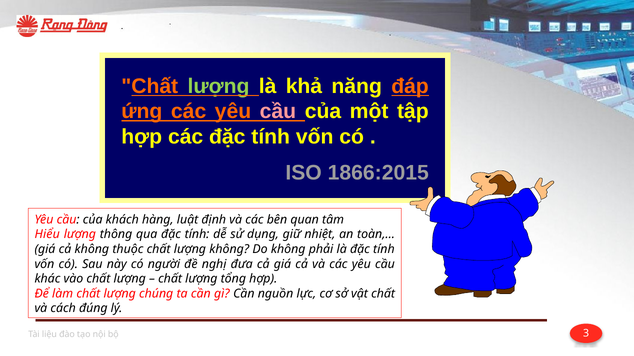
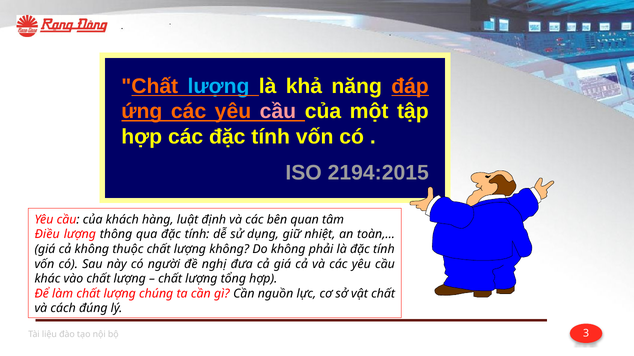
lượng colour: light green -> light blue (219, 86)
1866:2015: 1866:2015 -> 2194:2015 (378, 173)
Hiểu: Hiểu -> Điều (47, 235)
